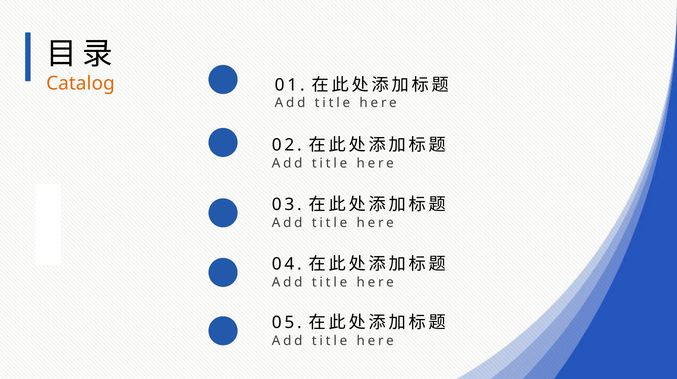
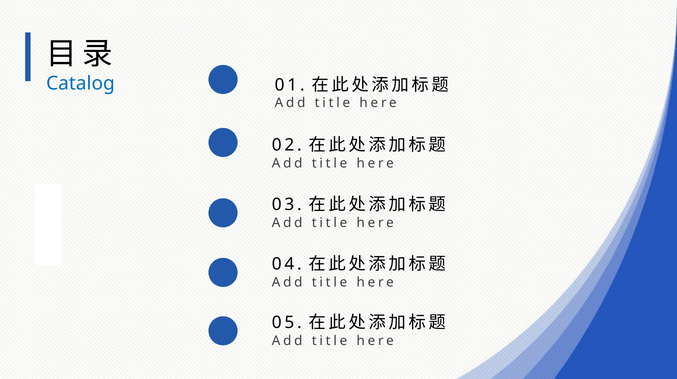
Catalog colour: orange -> blue (80, 83)
